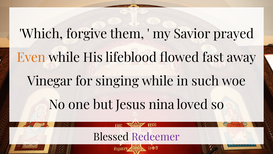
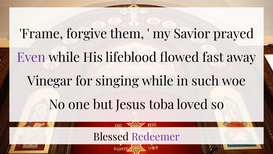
Which: Which -> Frame (41, 34)
Even colour: orange -> purple (31, 57)
nina: nina -> toba (162, 105)
